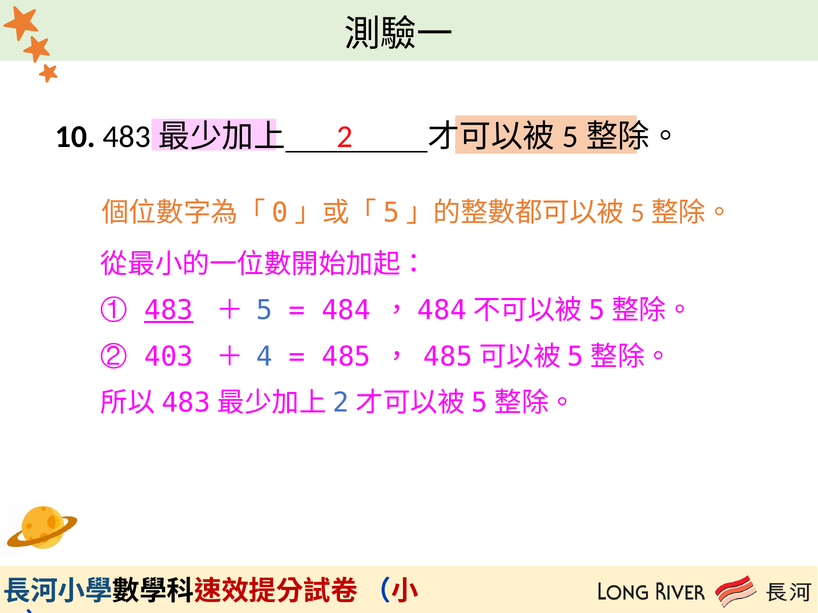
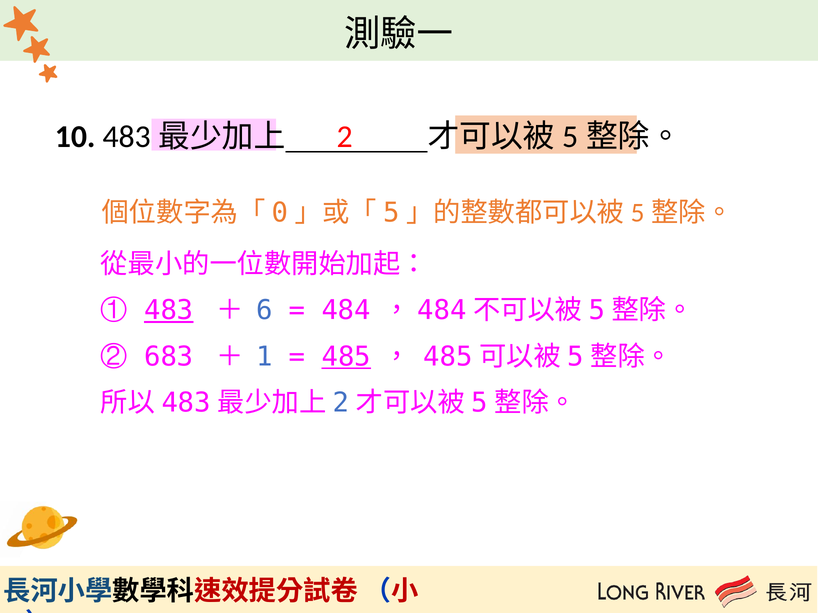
5: 5 -> 6 (264, 311)
403: 403 -> 683 (169, 357)
4: 4 -> 1 (264, 357)
485 underline: none -> present (346, 357)
